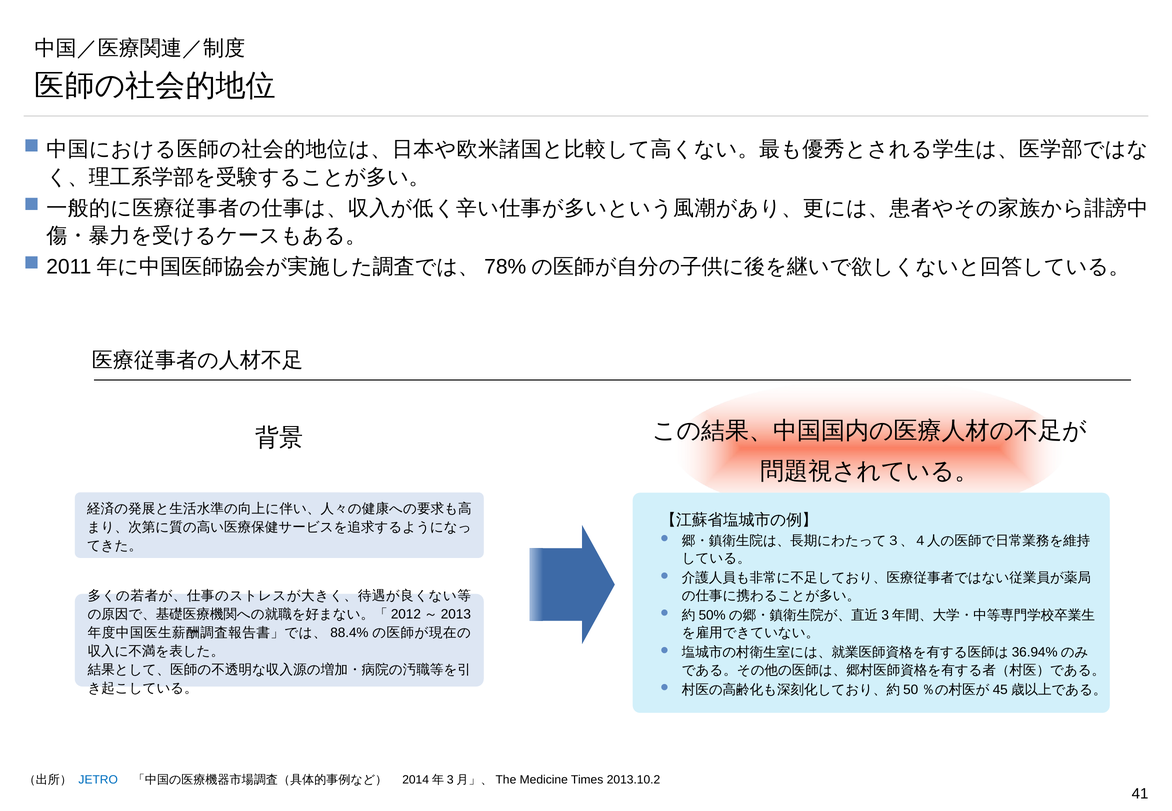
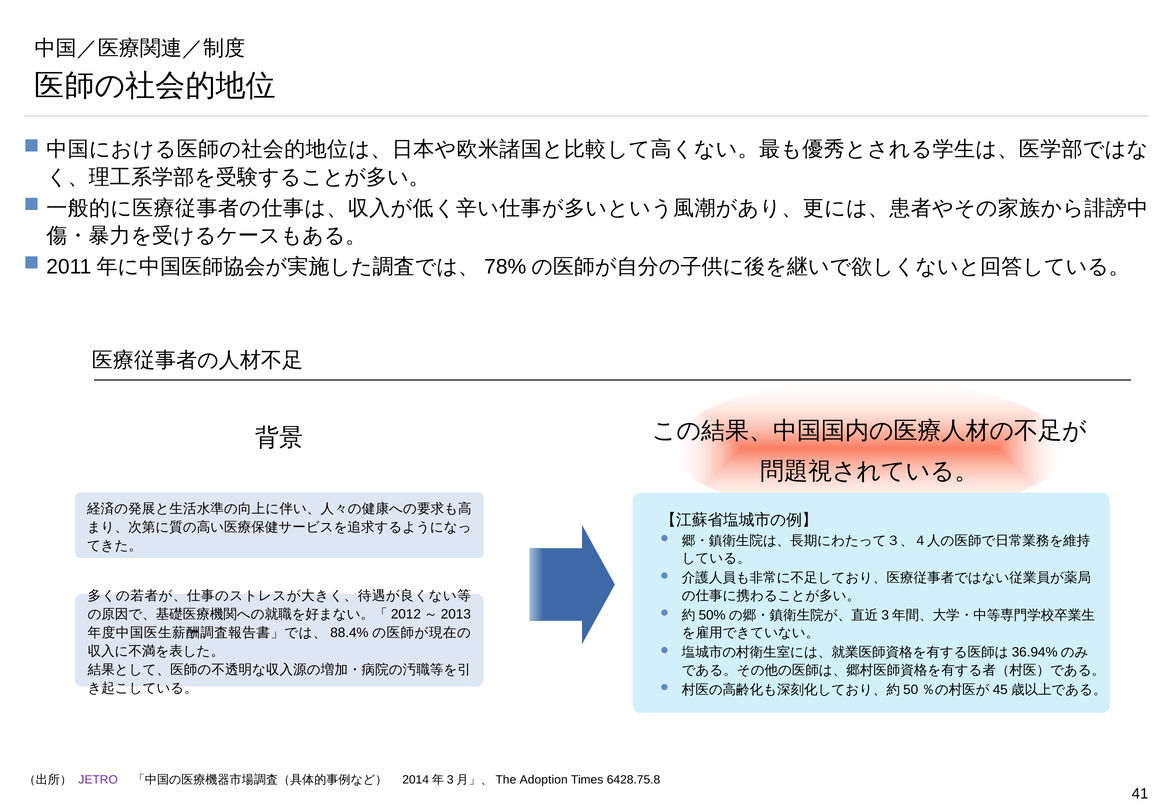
JETRO colour: blue -> purple (98, 780)
Medicine: Medicine -> Adoption (544, 780)
2013.10.2: 2013.10.2 -> 6428.75.8 (634, 780)
